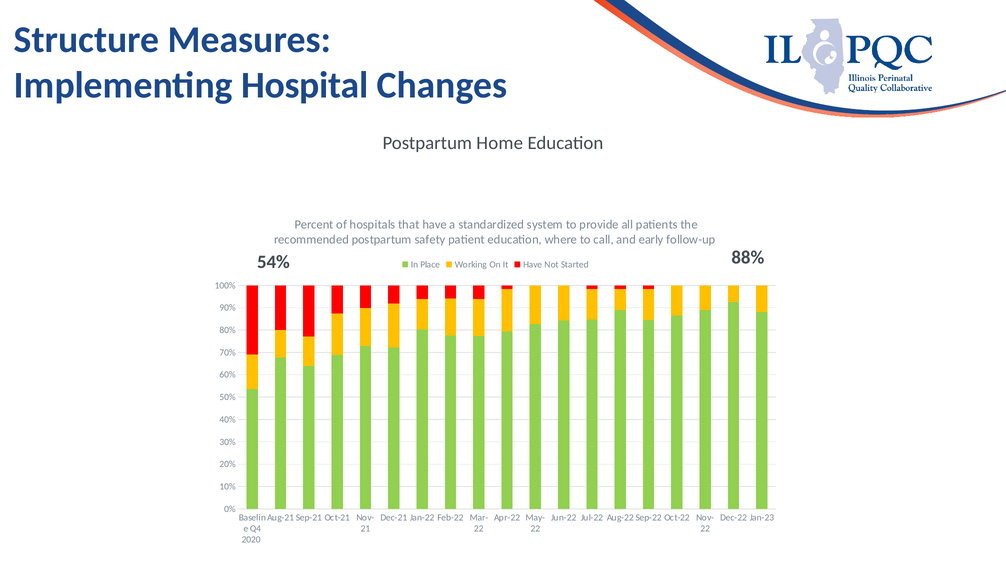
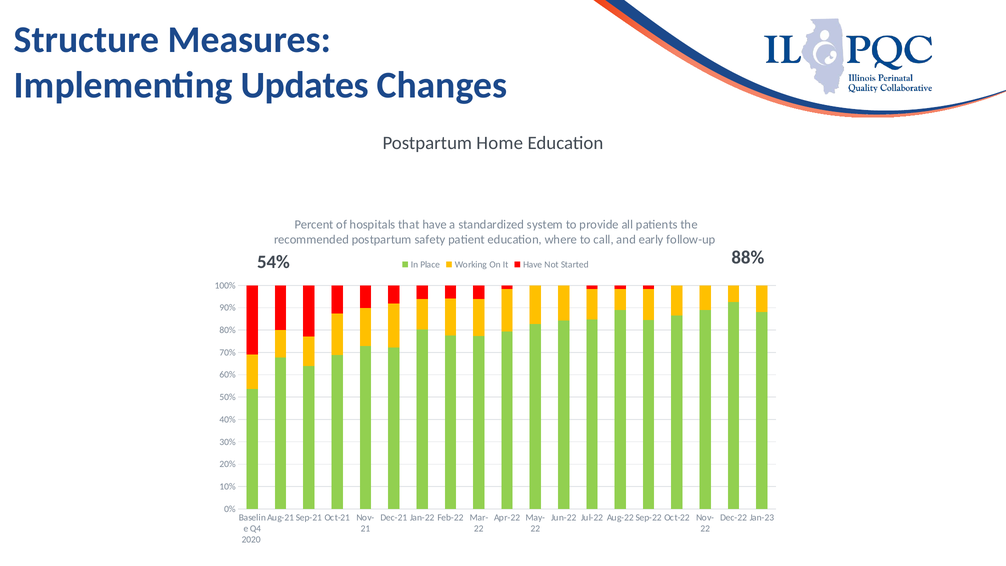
Hospital: Hospital -> Updates (305, 85)
